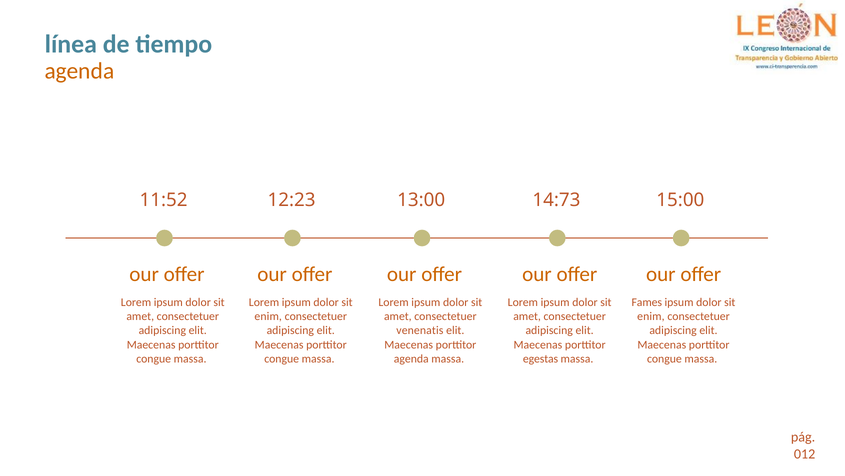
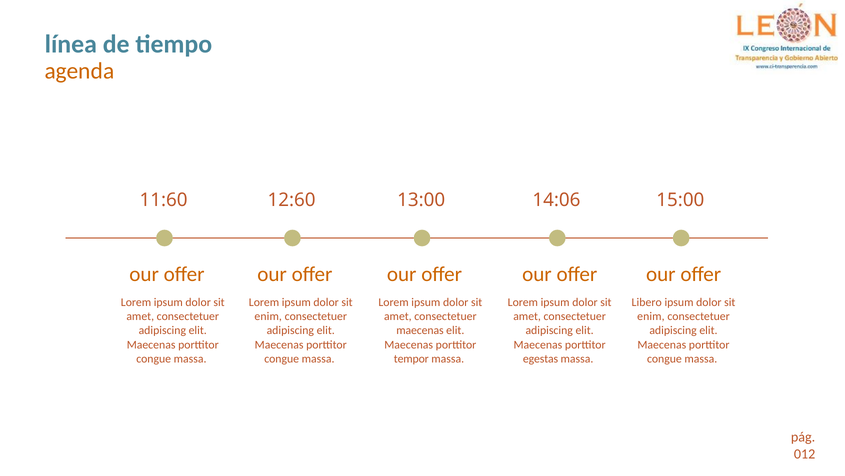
11:52: 11:52 -> 11:60 (164, 200)
12:23: 12:23 -> 12:60 (292, 200)
14:73: 14:73 -> 14:06 (556, 200)
Fames: Fames -> Libero (647, 302)
venenatis: venenatis -> maecenas (420, 330)
agenda: agenda -> tempor (411, 358)
